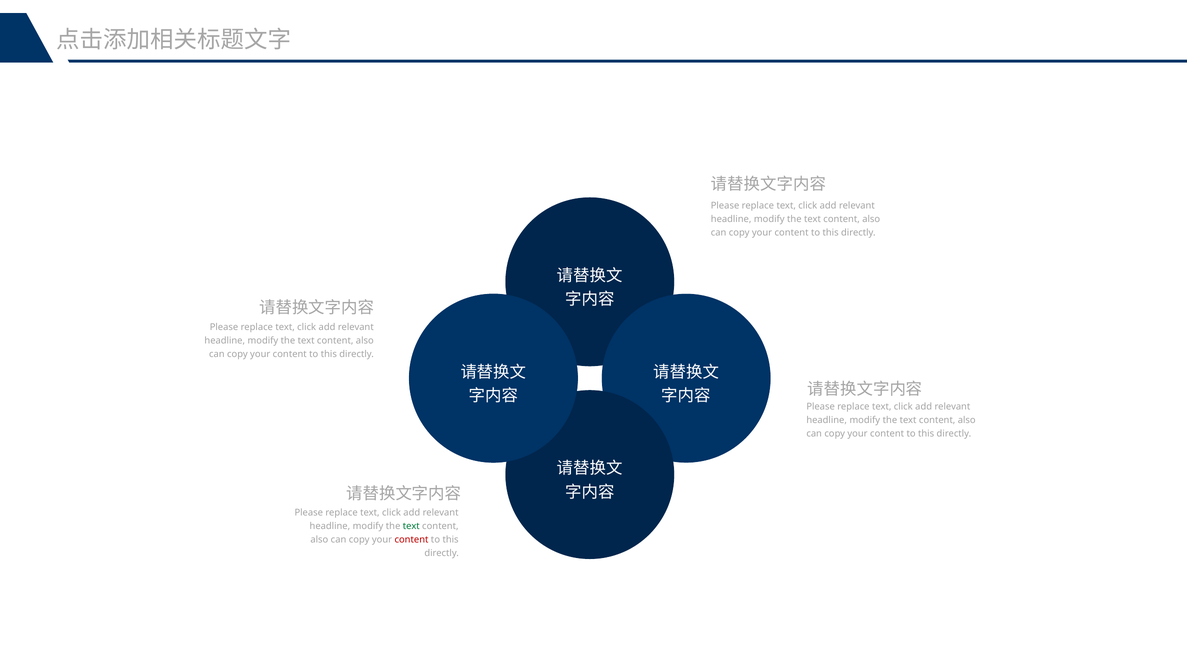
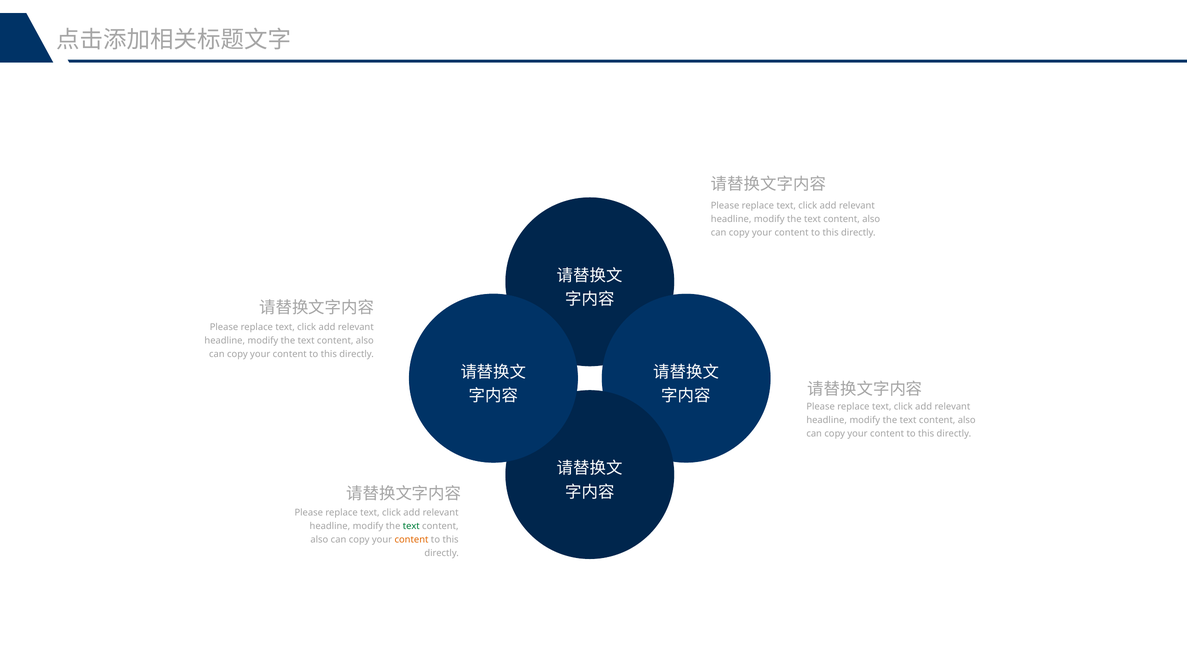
content colour: red -> orange (411, 539)
